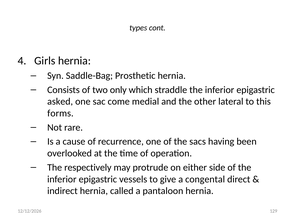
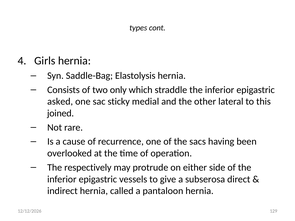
Prosthetic: Prosthetic -> Elastolysis (135, 76)
come: come -> sticky (119, 102)
forms: forms -> joined (61, 113)
congental: congental -> subserosa (205, 179)
